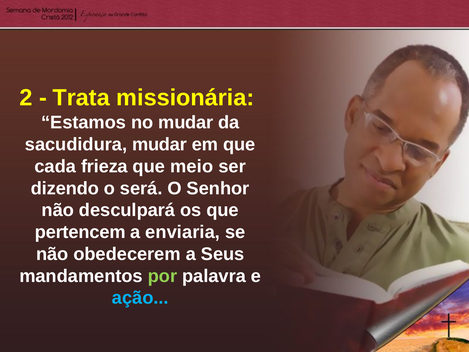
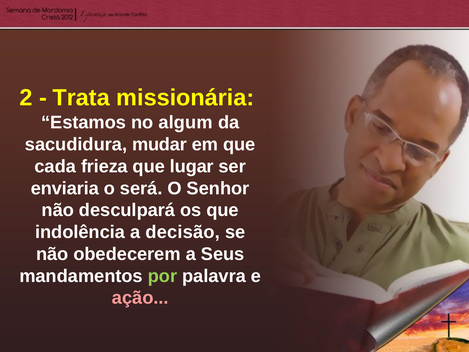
no mudar: mudar -> algum (186, 122)
meio: meio -> lugar (192, 166)
dizendo: dizendo -> enviaria (65, 188)
pertencem: pertencem -> indolência (80, 232)
enviaria: enviaria -> decisão (183, 232)
ação colour: light blue -> pink (140, 298)
